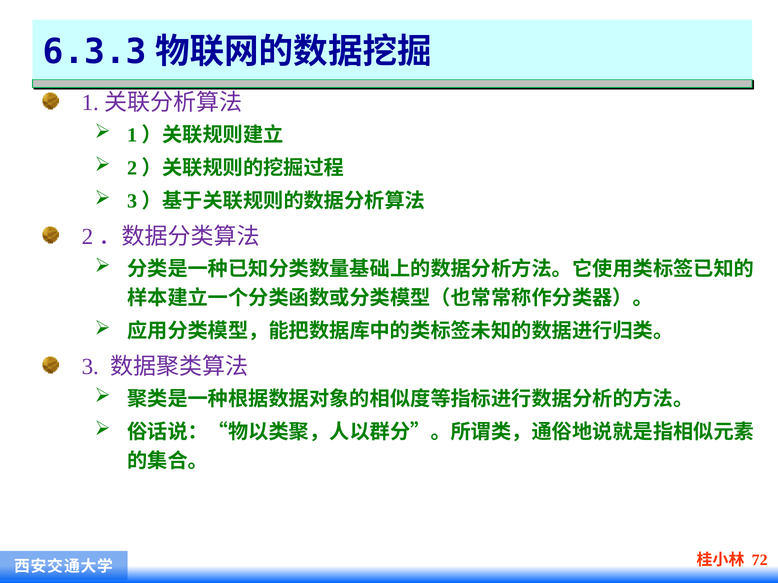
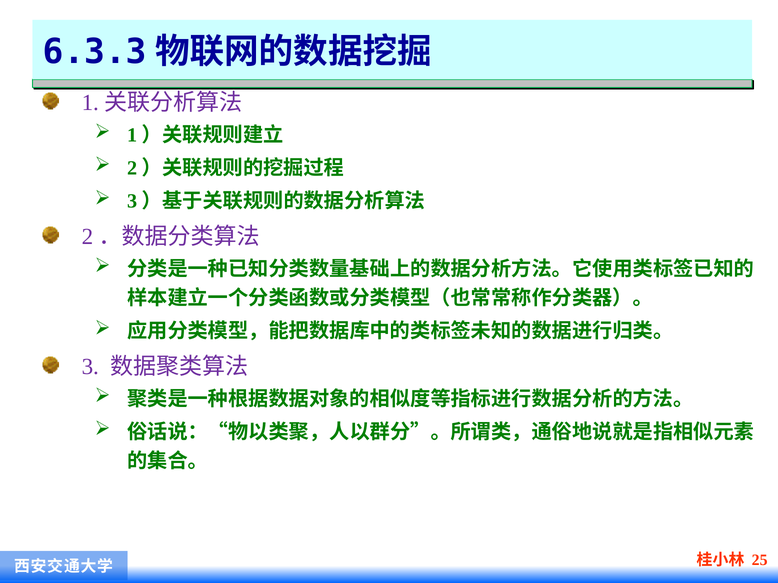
72: 72 -> 25 (760, 560)
